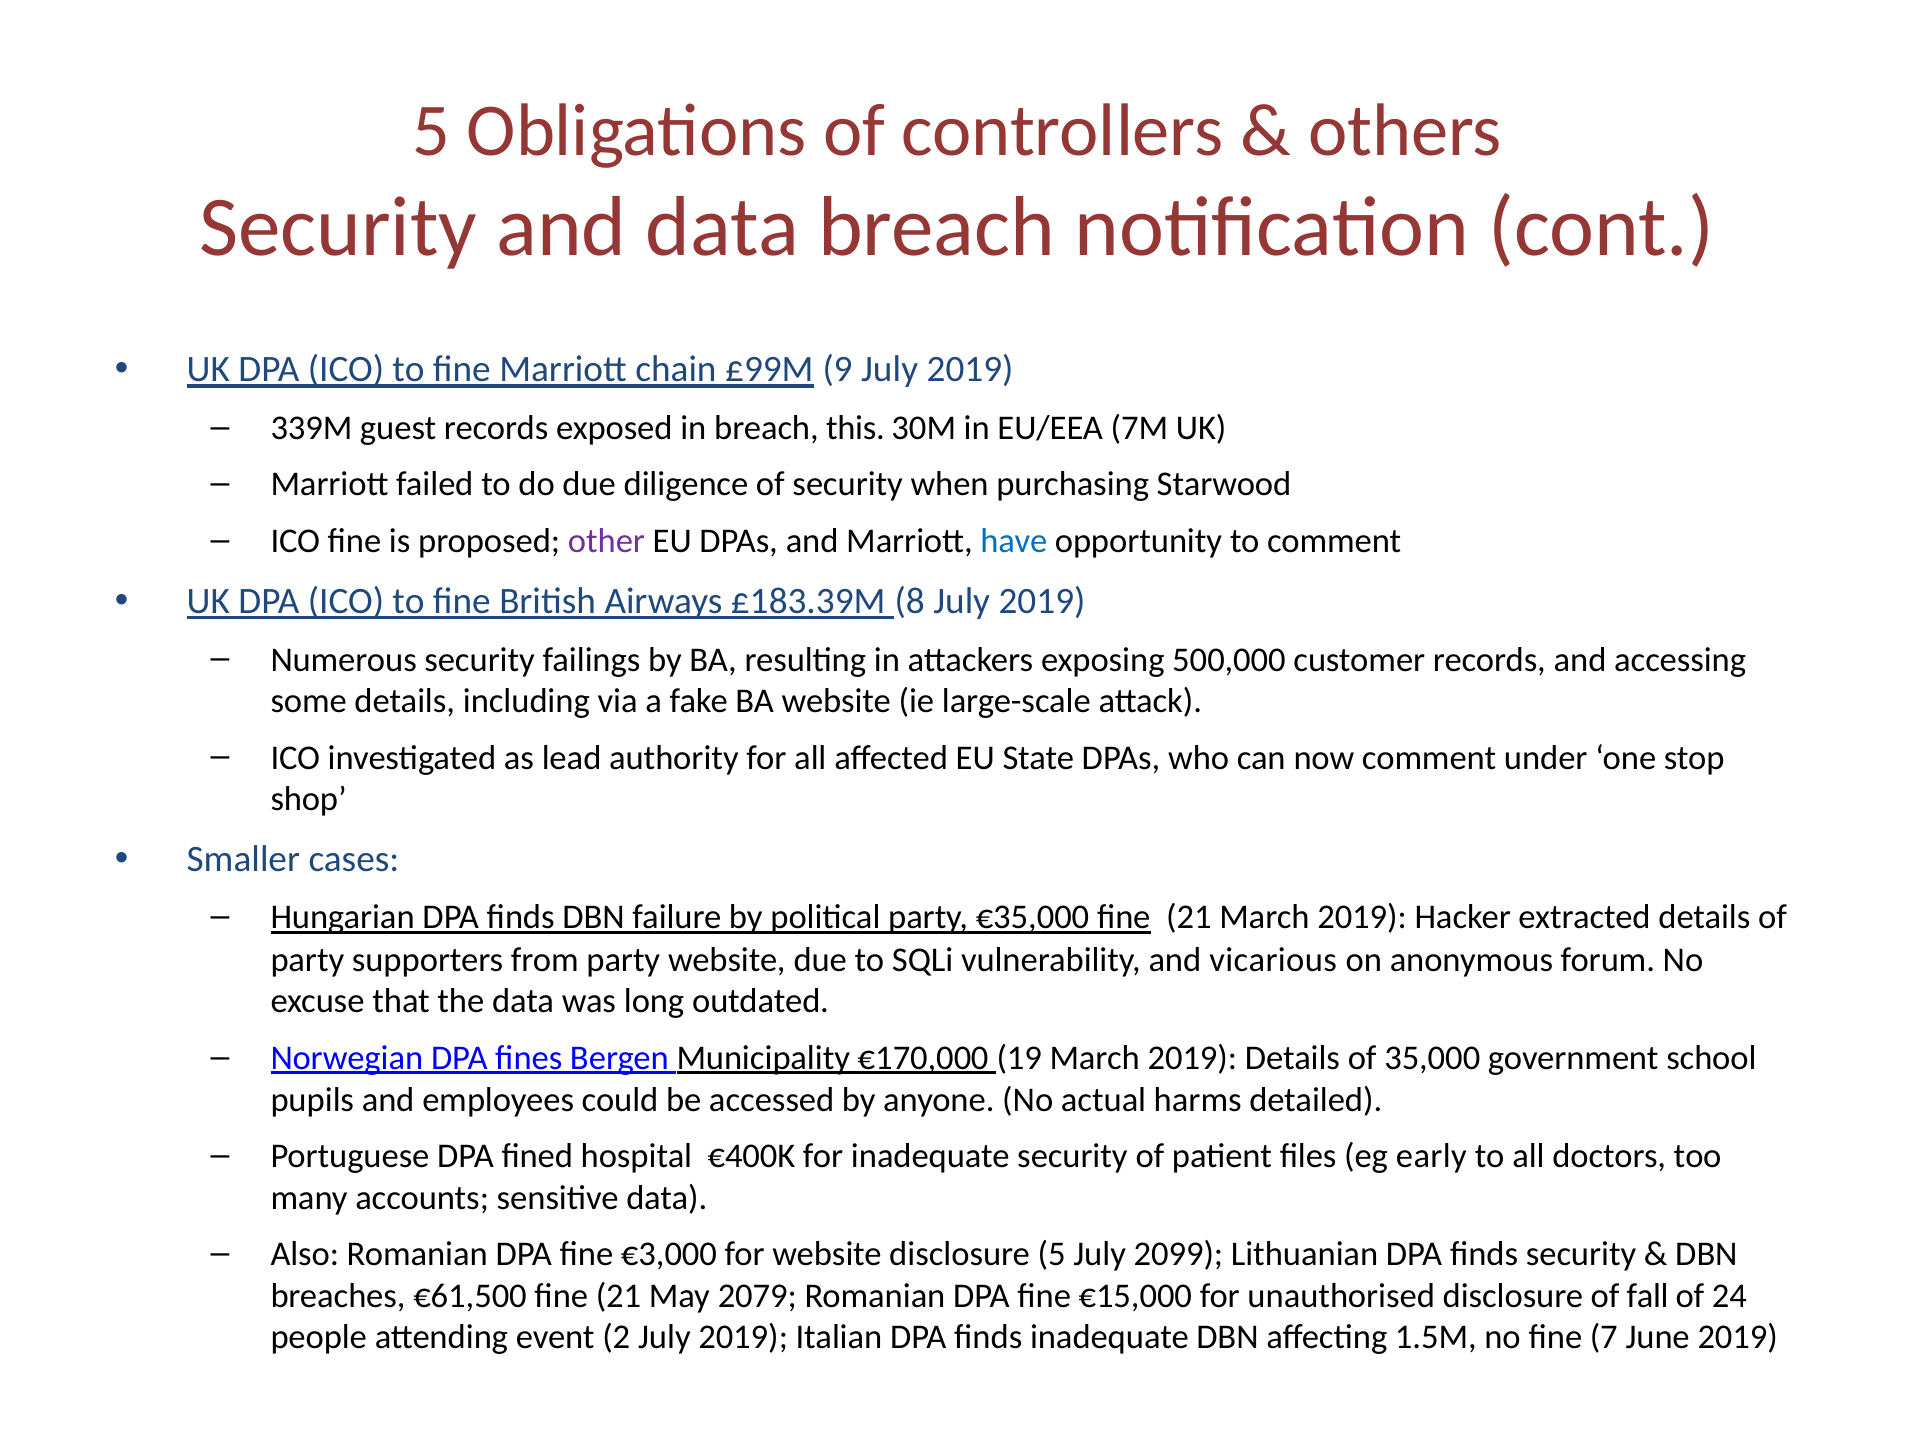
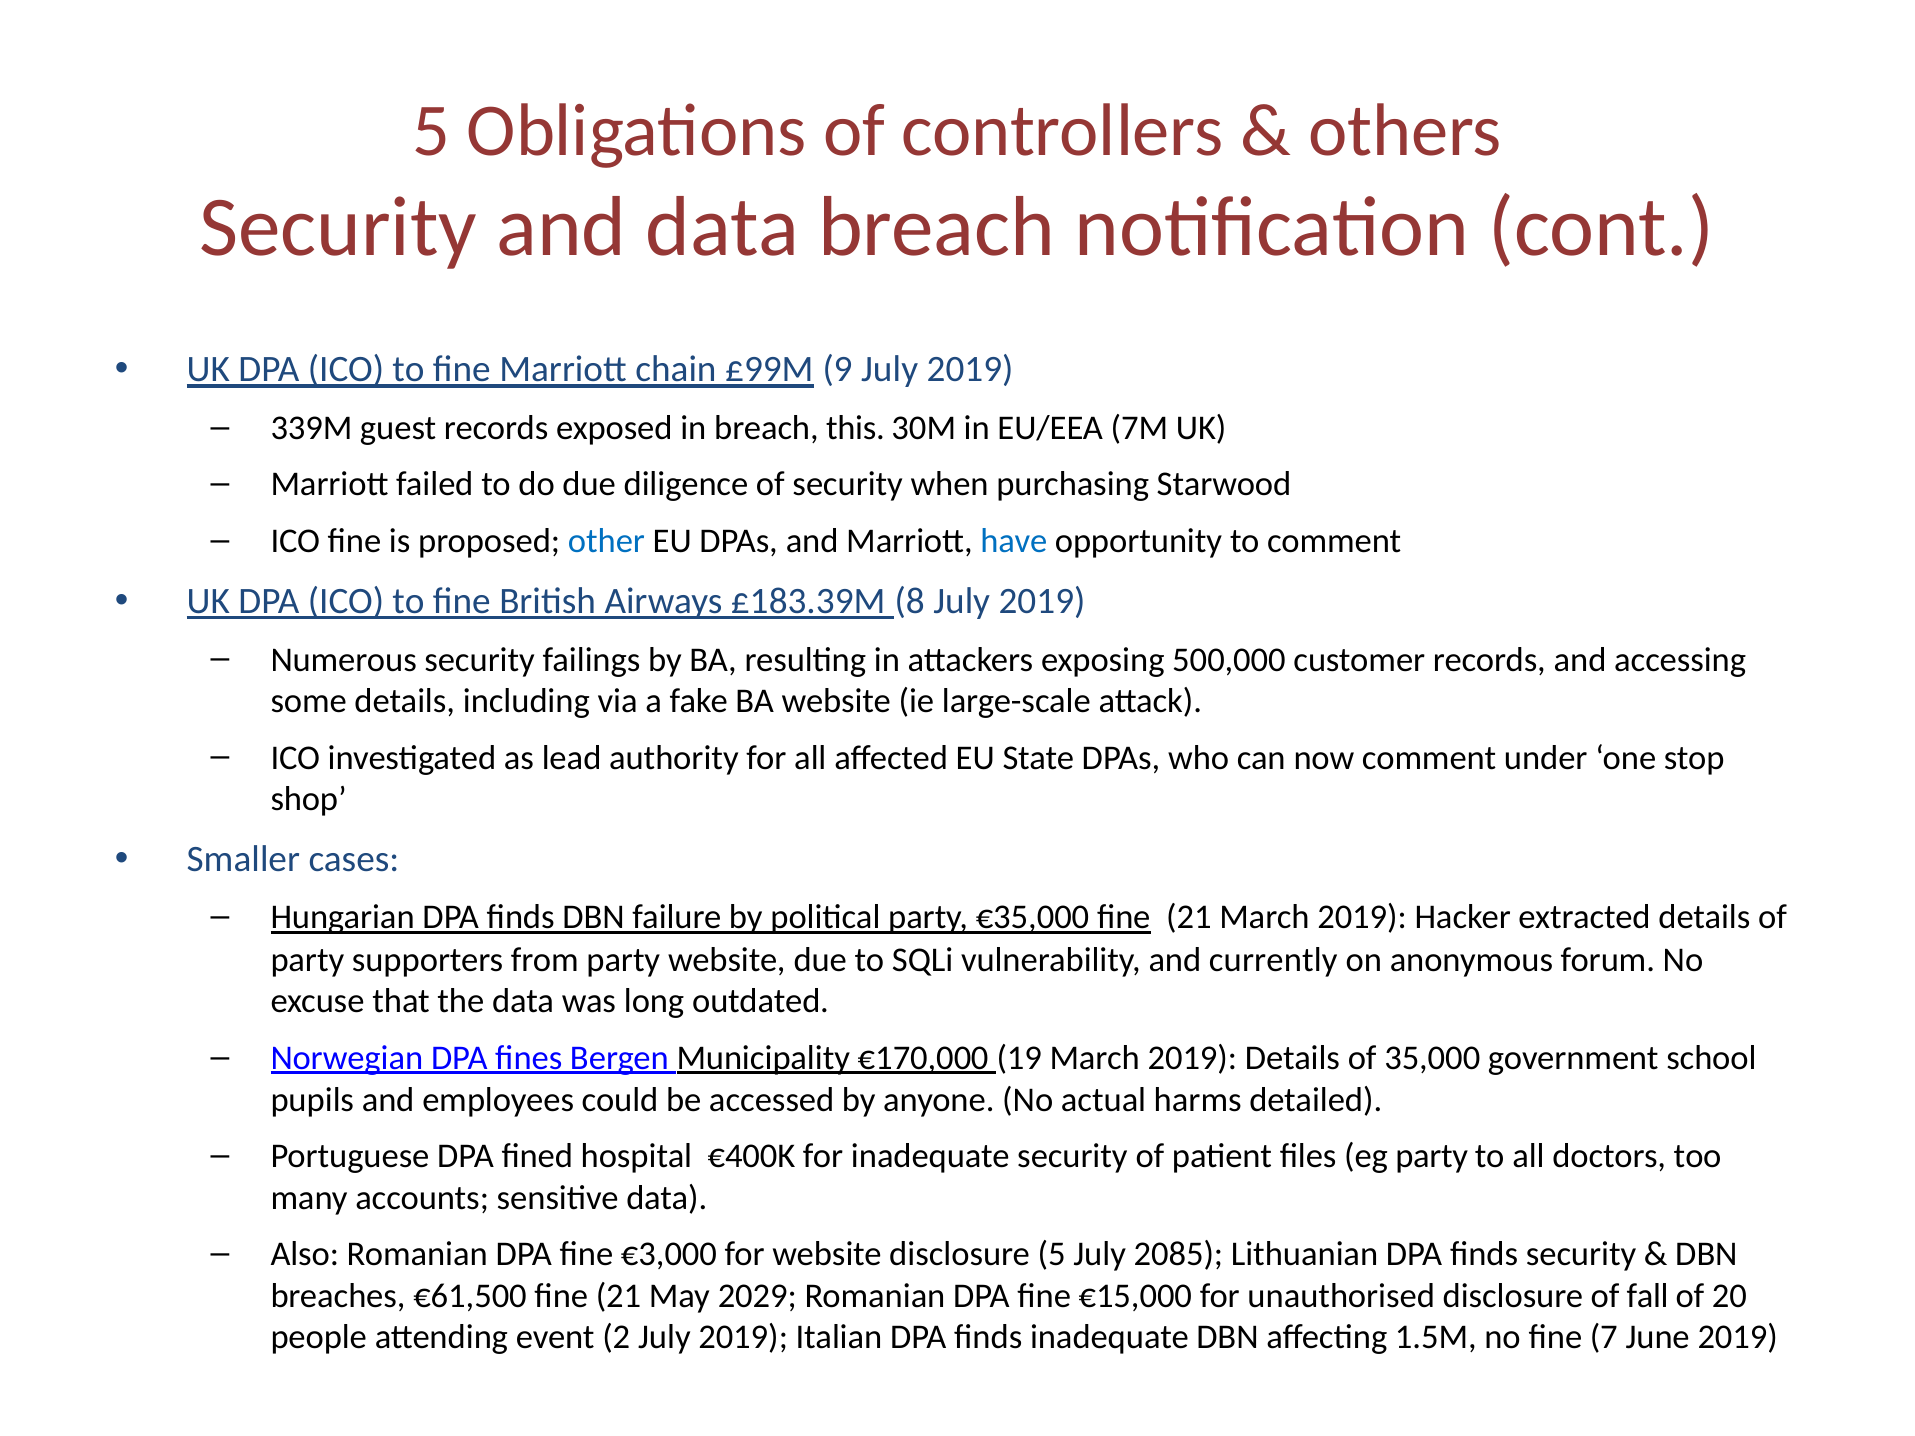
other colour: purple -> blue (606, 541)
vicarious: vicarious -> currently (1273, 960)
eg early: early -> party (1432, 1156)
2099: 2099 -> 2085 (1178, 1254)
2079: 2079 -> 2029 (757, 1296)
24: 24 -> 20 (1729, 1296)
